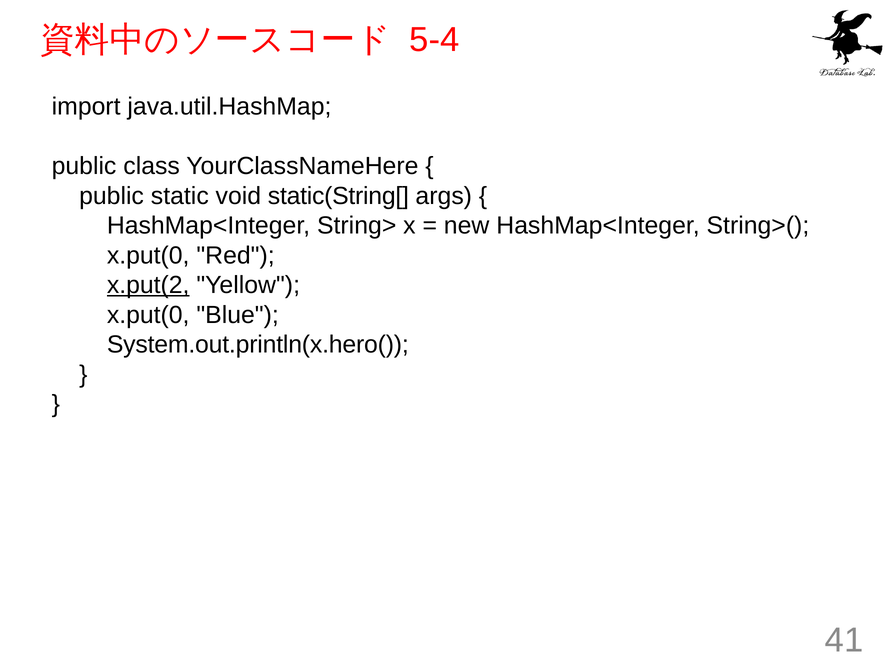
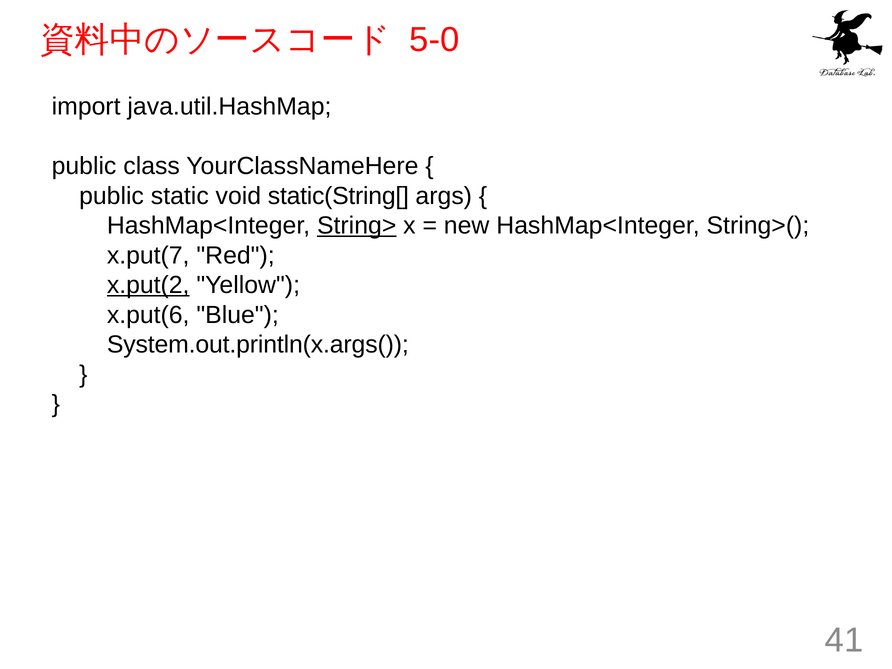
5-4: 5-4 -> 5-0 (434, 40)
String> underline: none -> present (357, 226)
x.put(0: x.put(0 -> x.put(7 (148, 255)
x.put(0: x.put(0 -> x.put(6 (148, 315)
System.out.println(x.hero(: System.out.println(x.hero( -> System.out.println(x.args( (258, 345)
